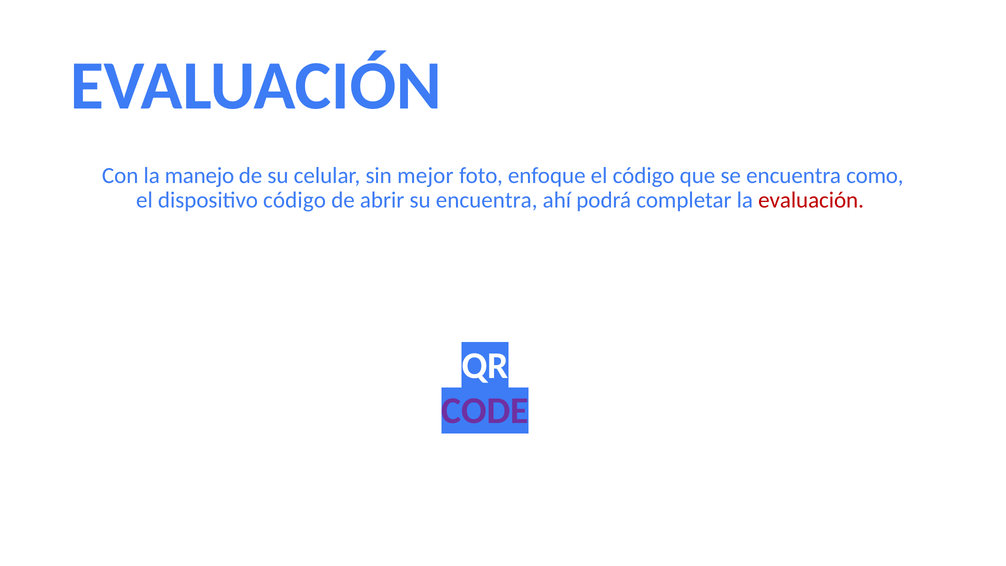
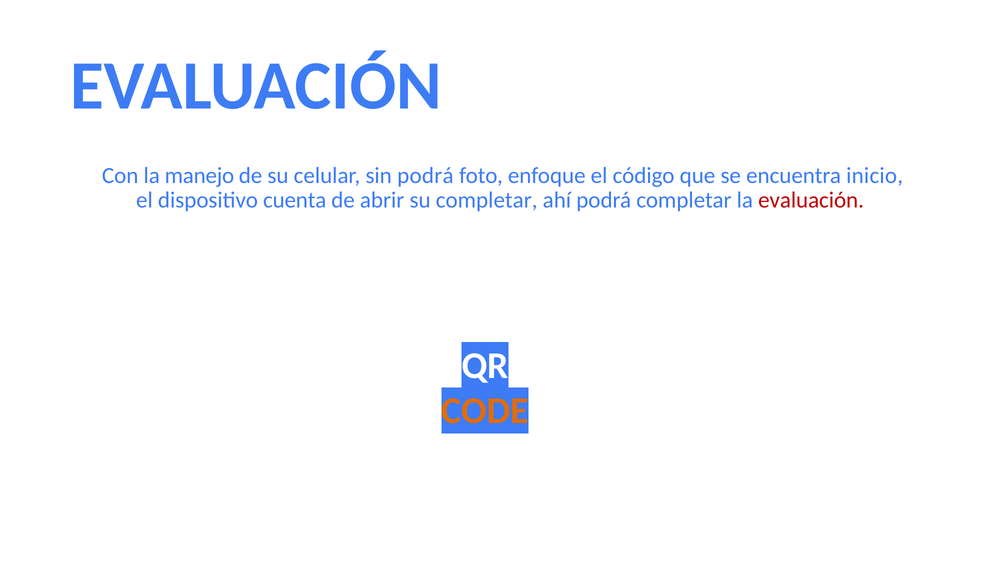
sin mejor: mejor -> podrá (425, 175)
como: como -> inicio (875, 175)
dispositivo código: código -> cuenta (295, 200)
su encuentra: encuentra -> completar (487, 200)
CODE colour: purple -> orange (485, 411)
